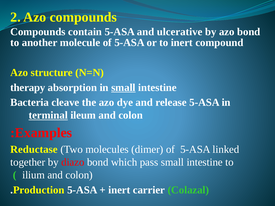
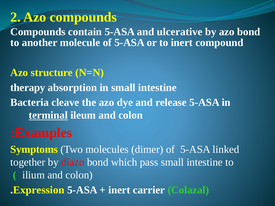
small underline: present -> none (123, 88)
Reductase: Reductase -> Symptoms (34, 150)
Production: Production -> Expression (39, 190)
